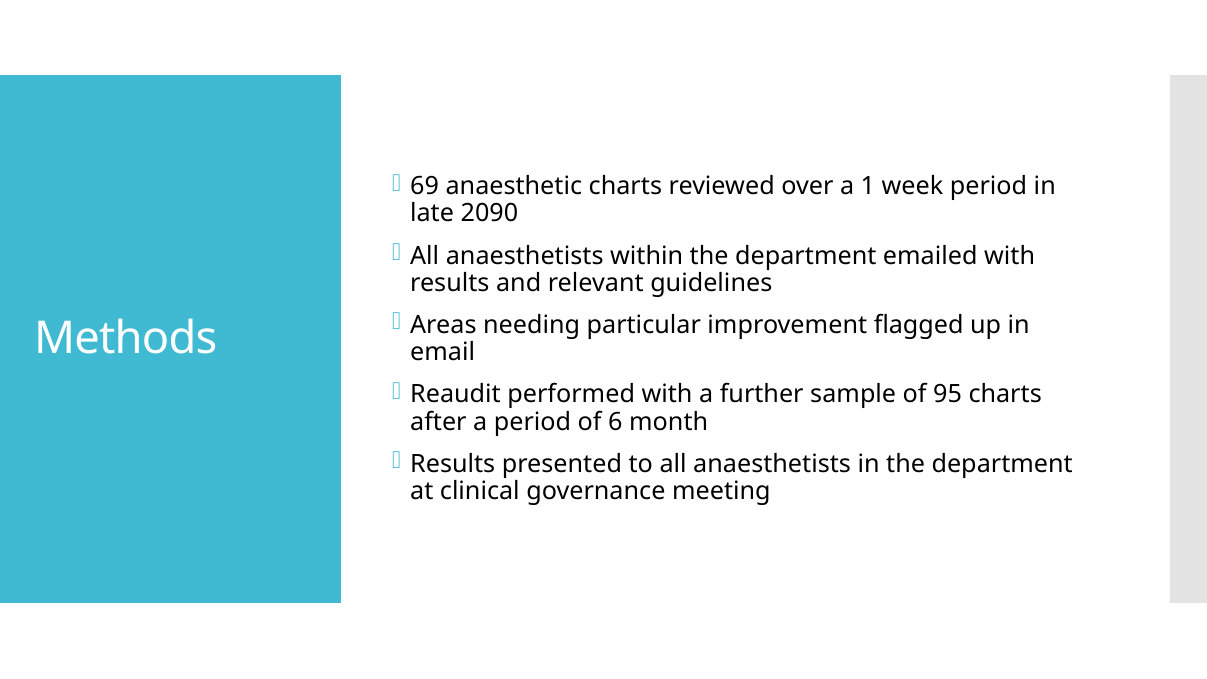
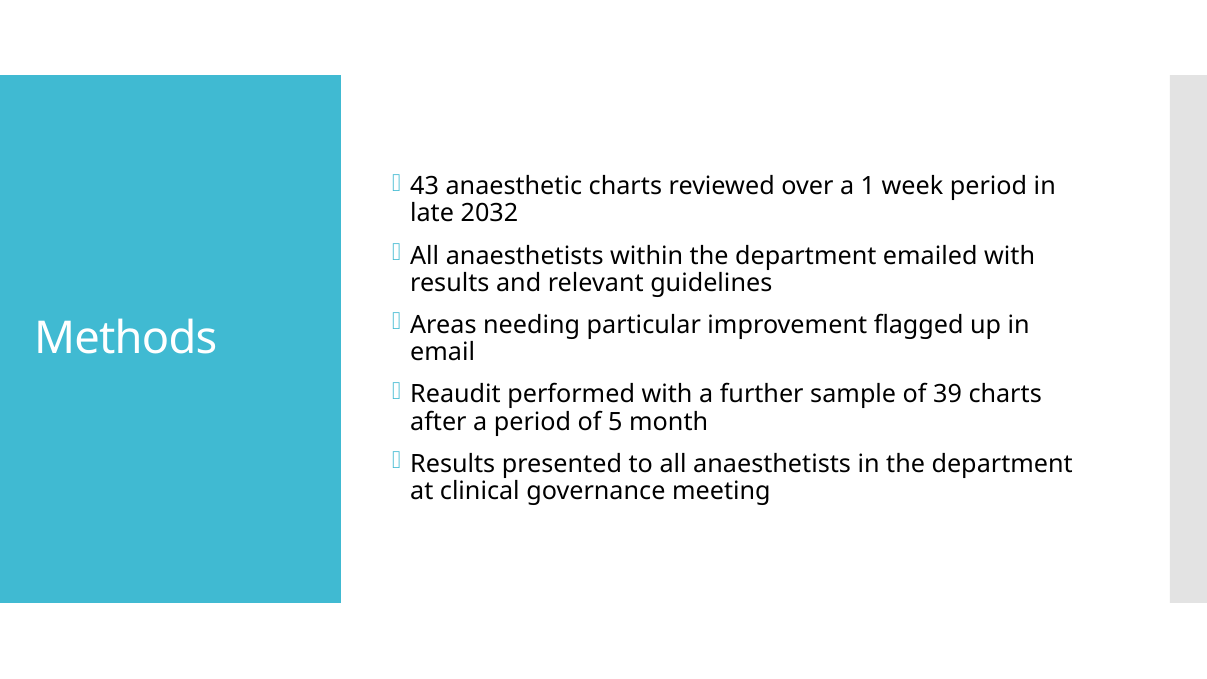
69: 69 -> 43 (425, 186)
2090: 2090 -> 2032 (489, 214)
95: 95 -> 39 (948, 395)
6: 6 -> 5 (615, 422)
